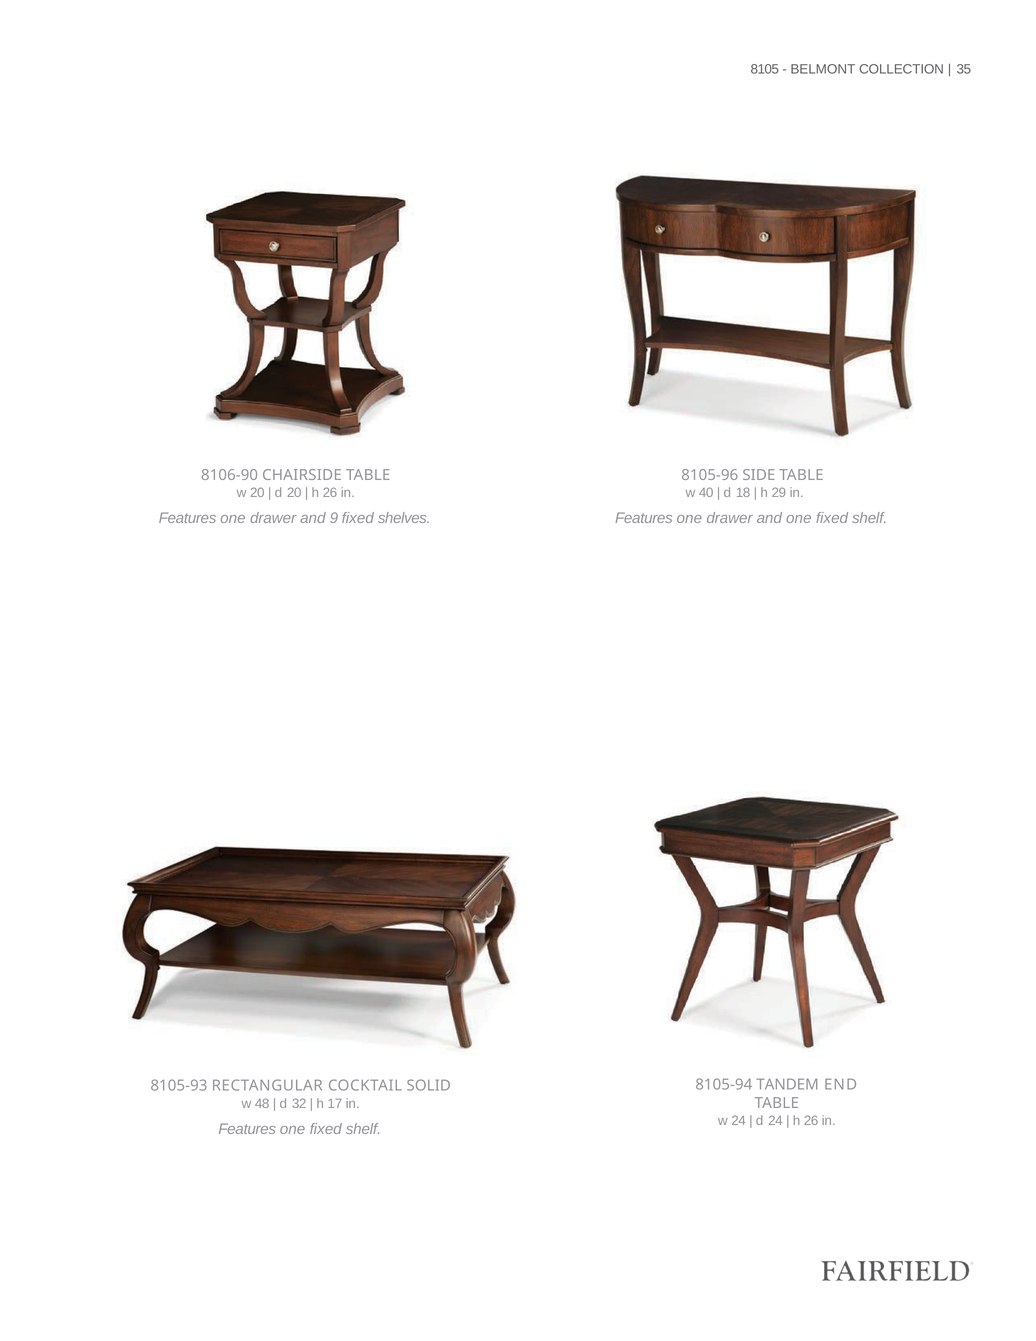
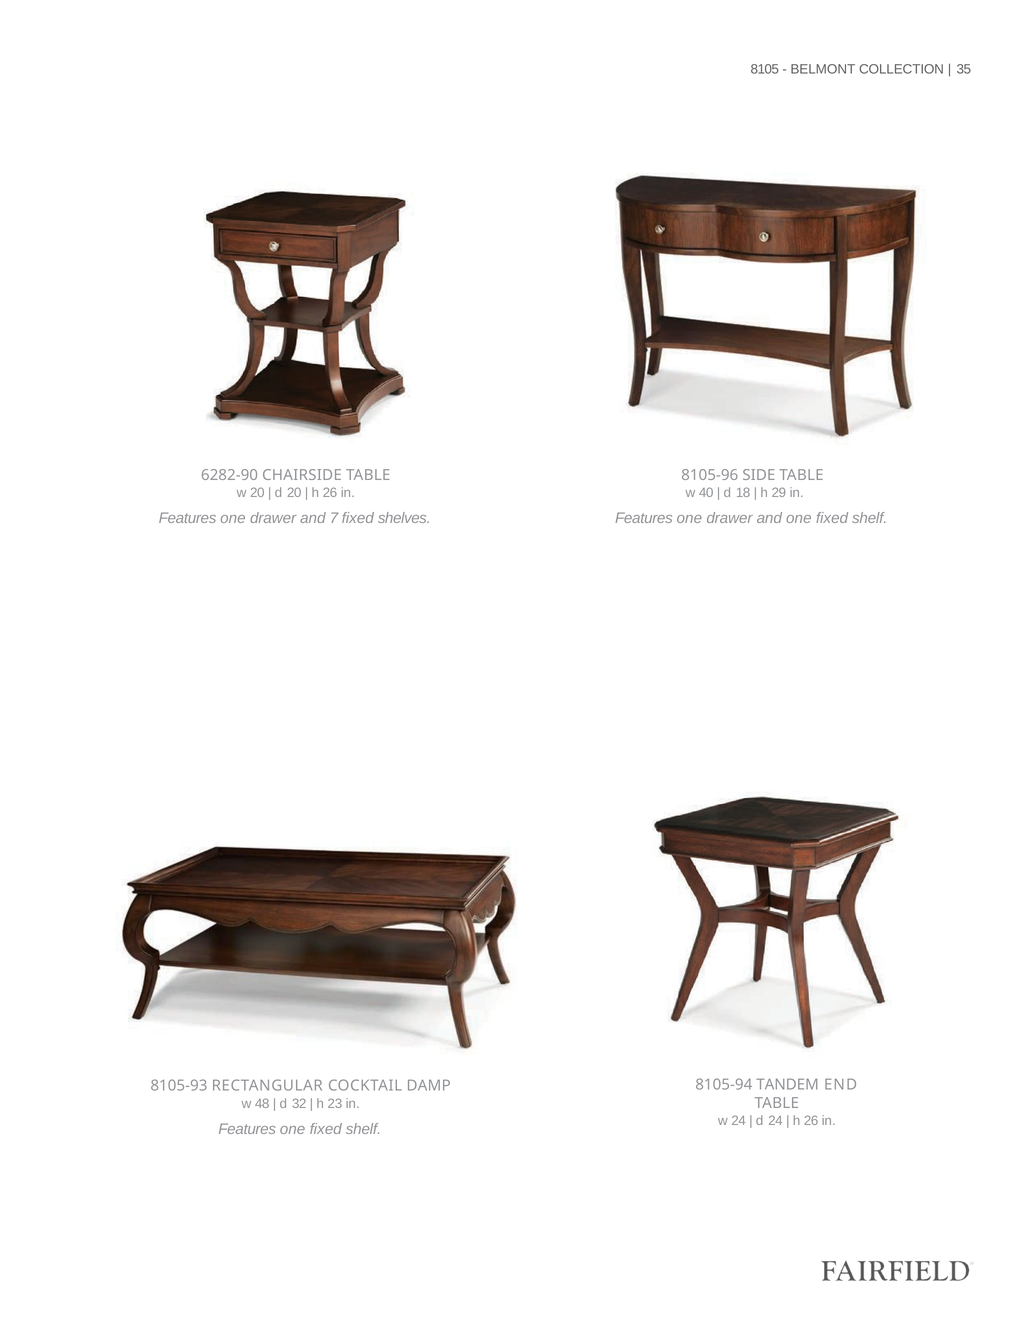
8106-90: 8106-90 -> 6282-90 (230, 475)
9: 9 -> 7 (334, 518)
SOLID: SOLID -> DAMP (429, 1086)
17: 17 -> 23 (335, 1103)
